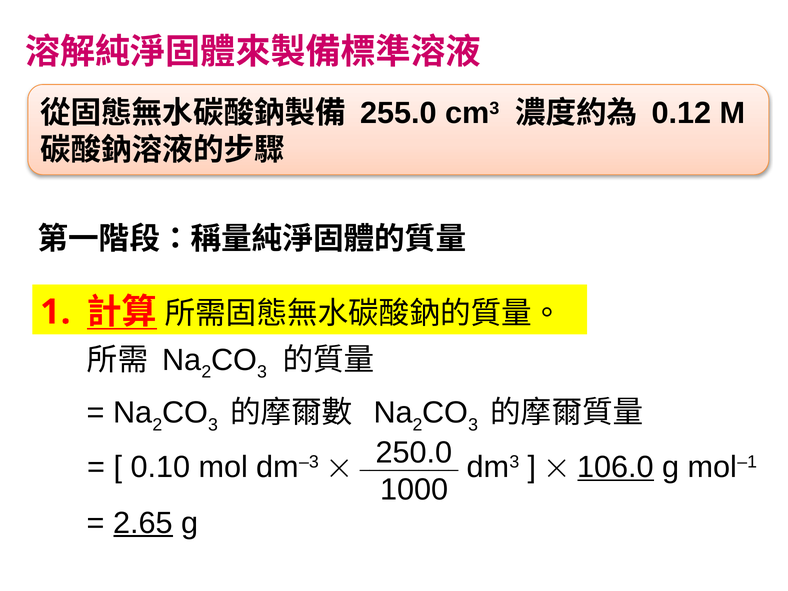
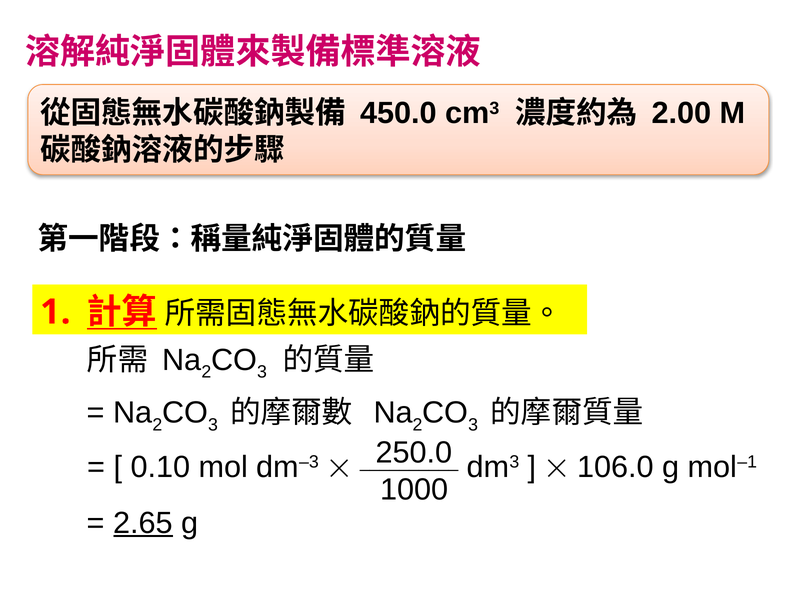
255.0: 255.0 -> 450.0 (398, 113)
0.12: 0.12 -> 2.00 (681, 113)
106.0 underline: present -> none (616, 467)
